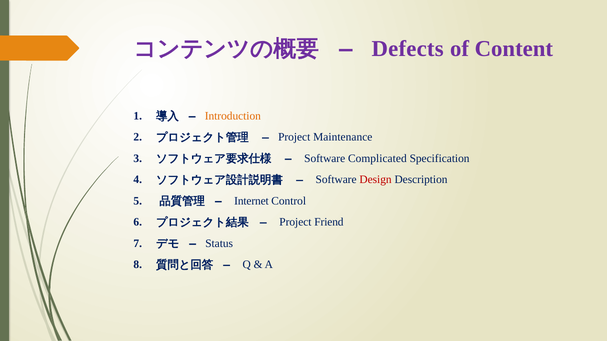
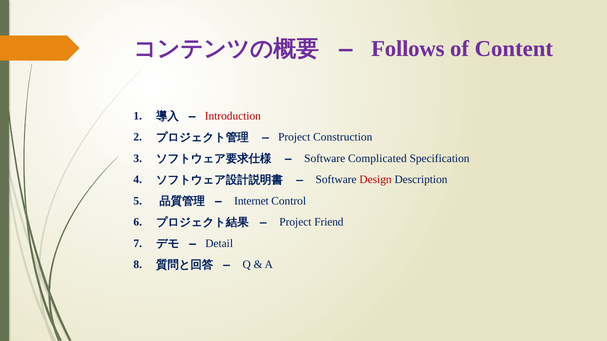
Defects: Defects -> Follows (408, 49)
Introduction colour: orange -> red (233, 116)
Maintenance: Maintenance -> Construction (343, 137)
Status: Status -> Detail (219, 244)
